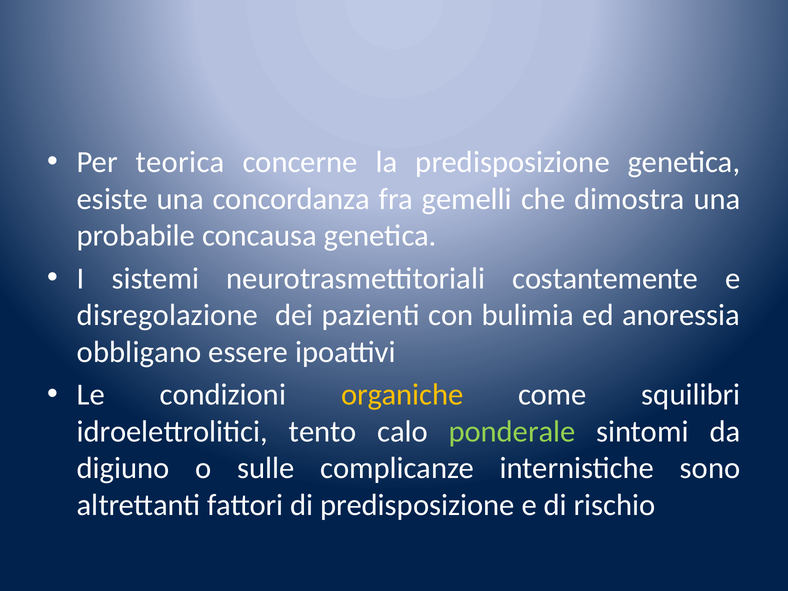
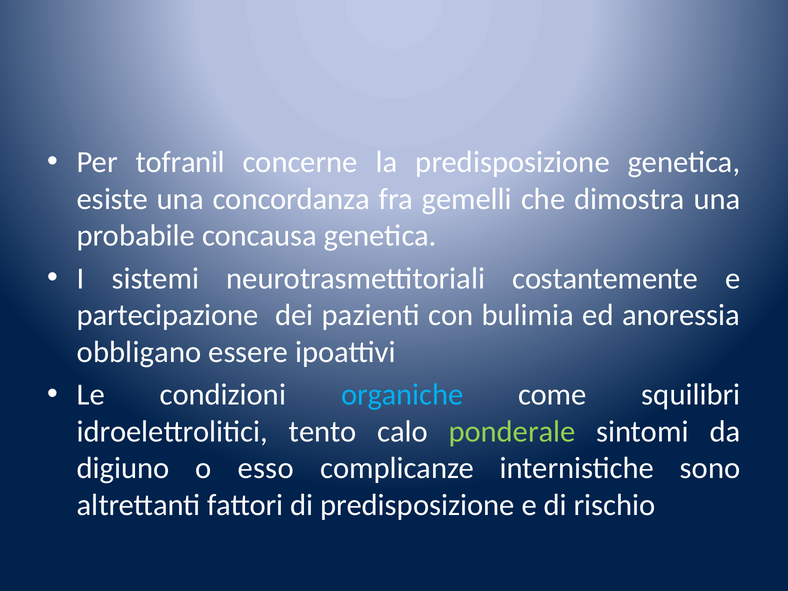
teorica: teorica -> tofranil (180, 162)
disregolazione: disregolazione -> partecipazione (168, 315)
organiche colour: yellow -> light blue (402, 395)
sulle: sulle -> esso (266, 468)
